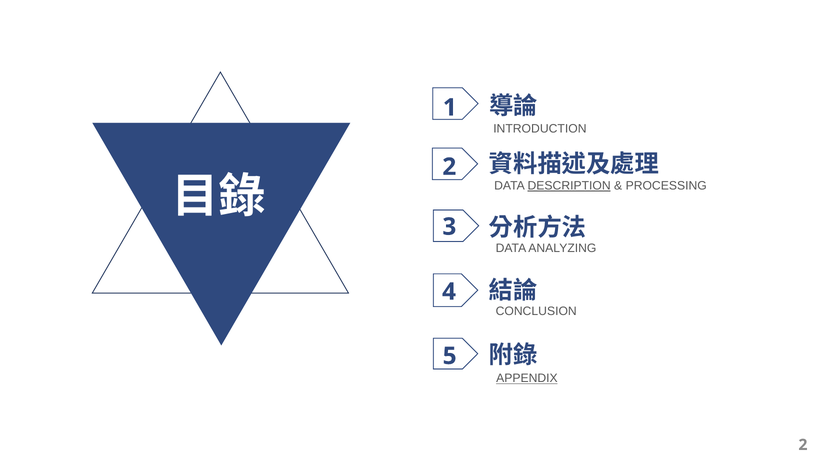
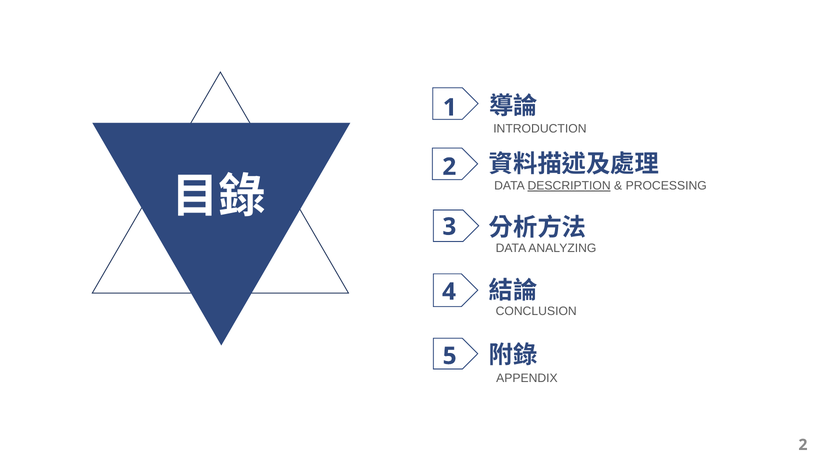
APPENDIX underline: present -> none (527, 378)
